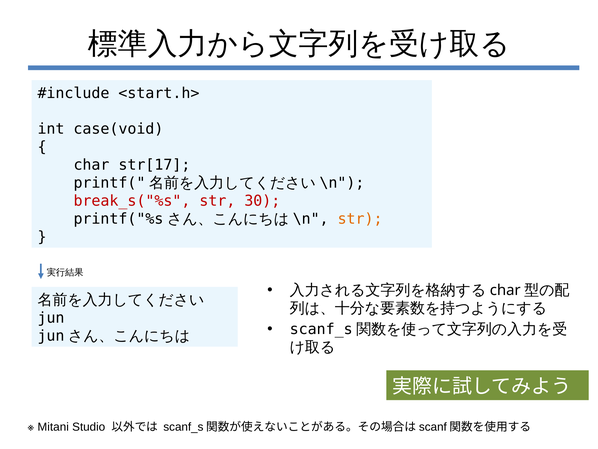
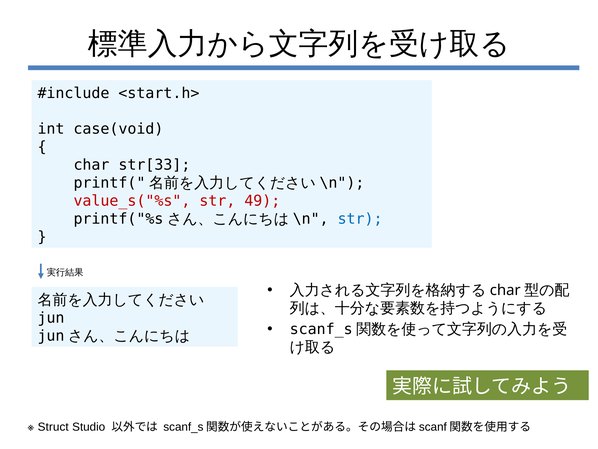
str[17: str[17 -> str[33 (154, 165)
break_s("%s: break_s("%s -> value_s("%s (132, 201)
30: 30 -> 49 (262, 201)
str colour: orange -> blue (360, 219)
Mitani: Mitani -> Struct (53, 426)
